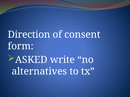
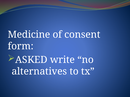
Direction: Direction -> Medicine (29, 35)
